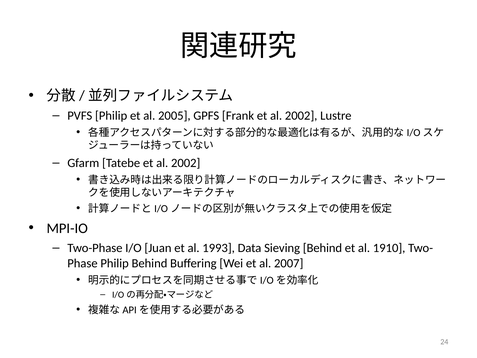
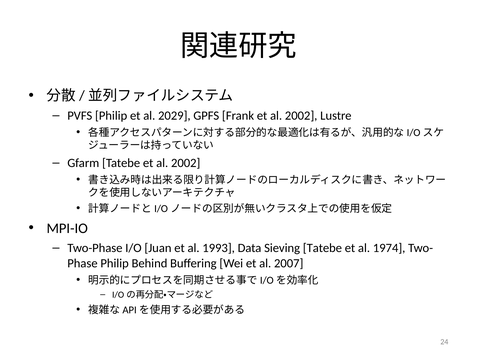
2005: 2005 -> 2029 (174, 115)
Sieving Behind: Behind -> Tatebe (322, 248)
1910: 1910 -> 1974 (389, 248)
